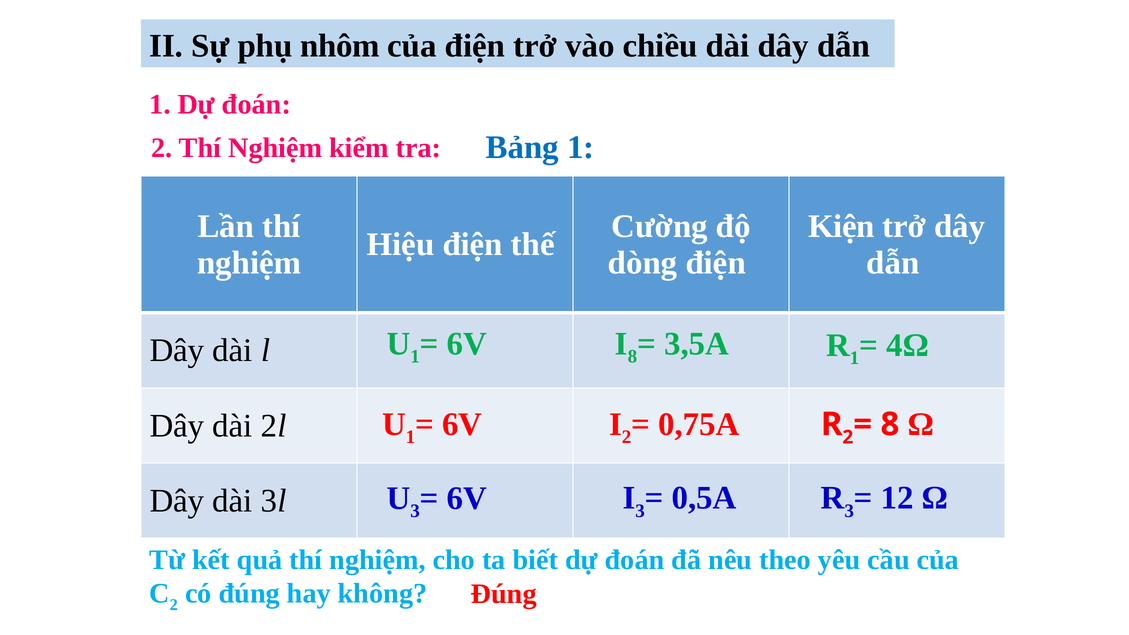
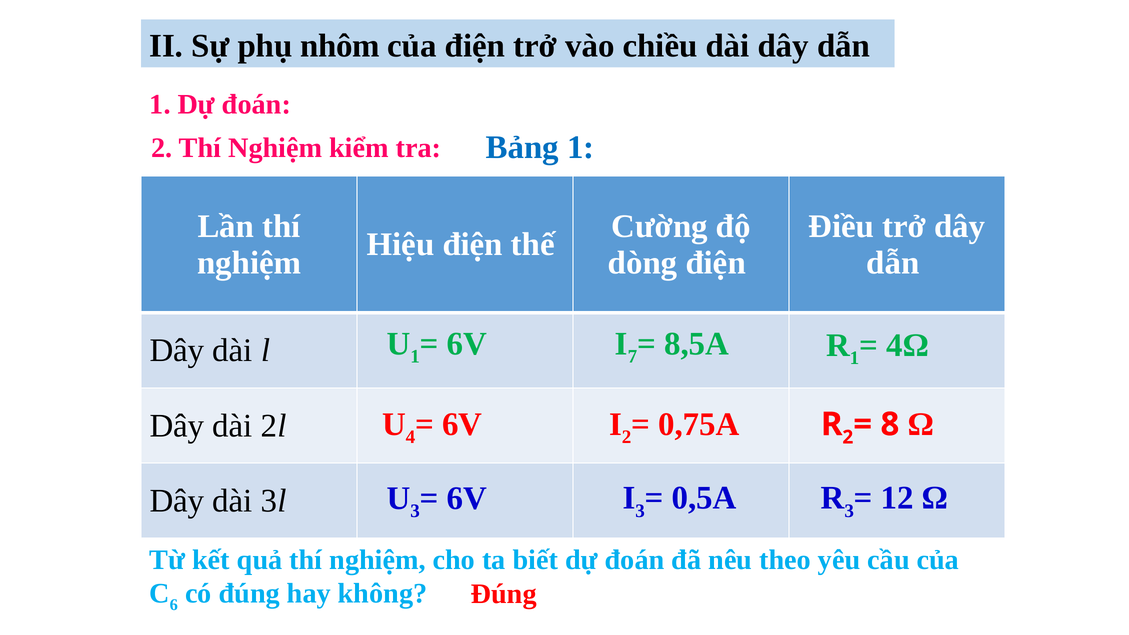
Kiện: Kiện -> Điều (841, 226)
8: 8 -> 7 (632, 357)
3,5A: 3,5A -> 8,5A (697, 344)
1: 1 -> 4 (410, 437)
2: 2 -> 6 (174, 605)
